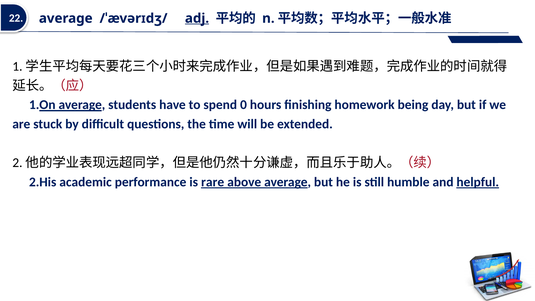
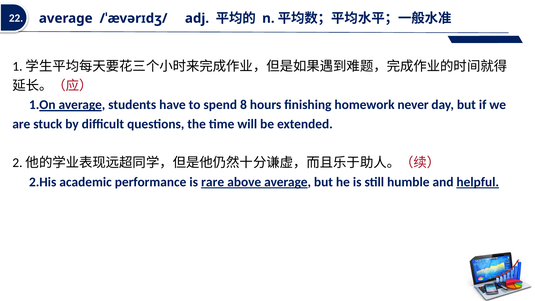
adj underline: present -> none (197, 18)
0: 0 -> 8 (243, 105)
being: being -> never (413, 105)
